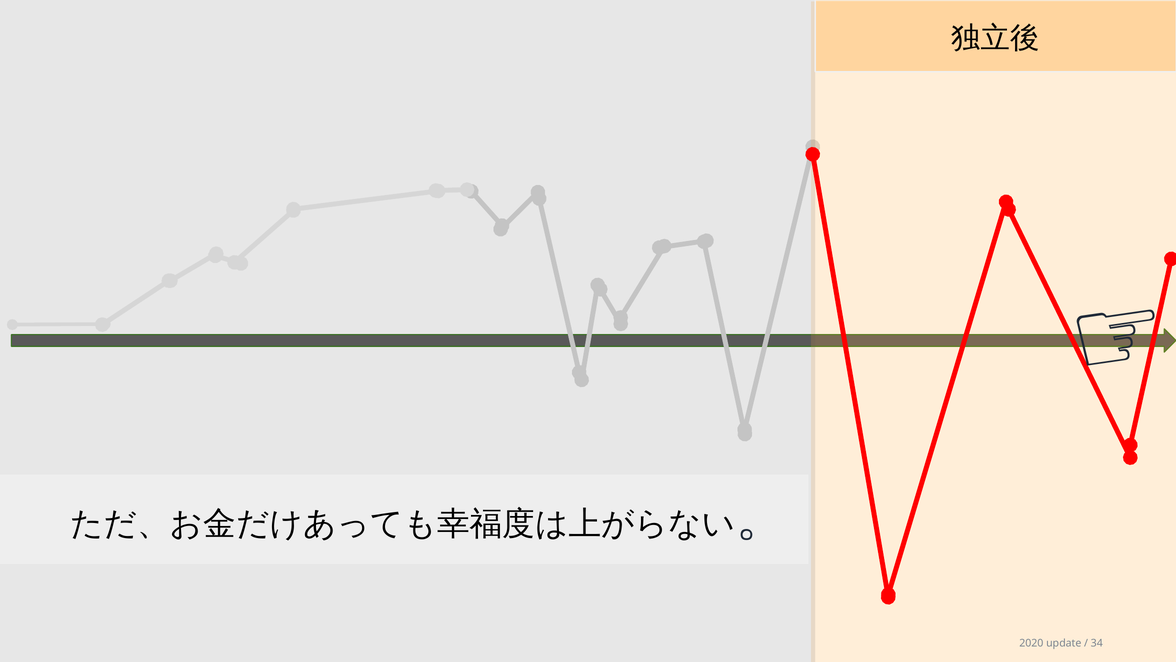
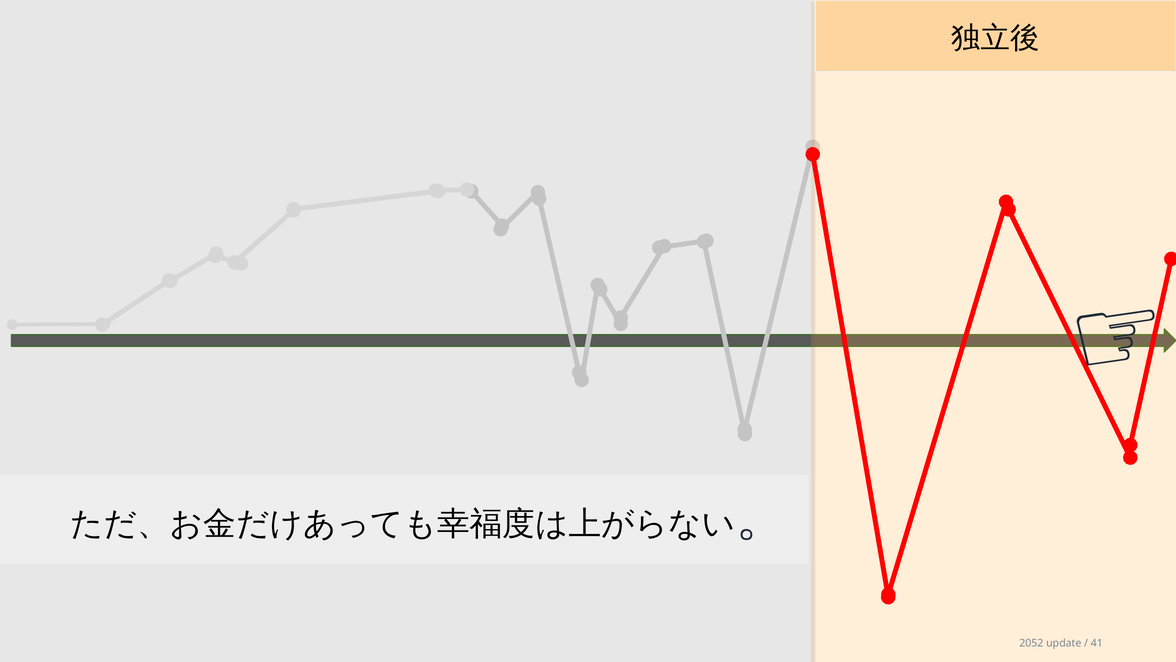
2020: 2020 -> 2052 (1031, 643)
34: 34 -> 41 (1097, 643)
